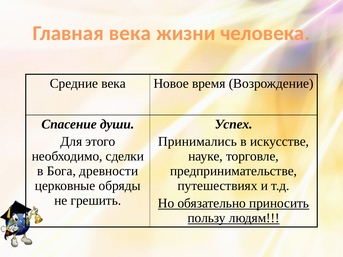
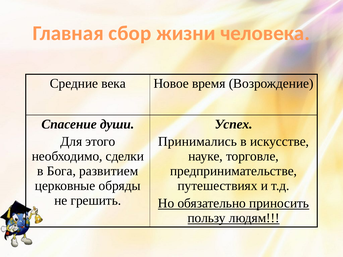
Главная века: века -> сбор (130, 33)
древности: древности -> развитием (109, 171)
